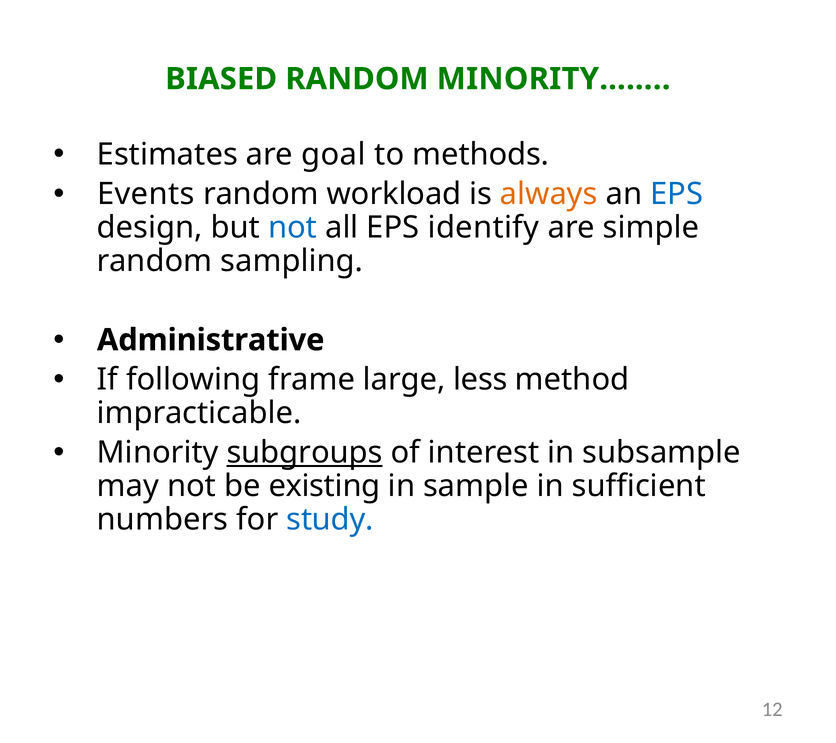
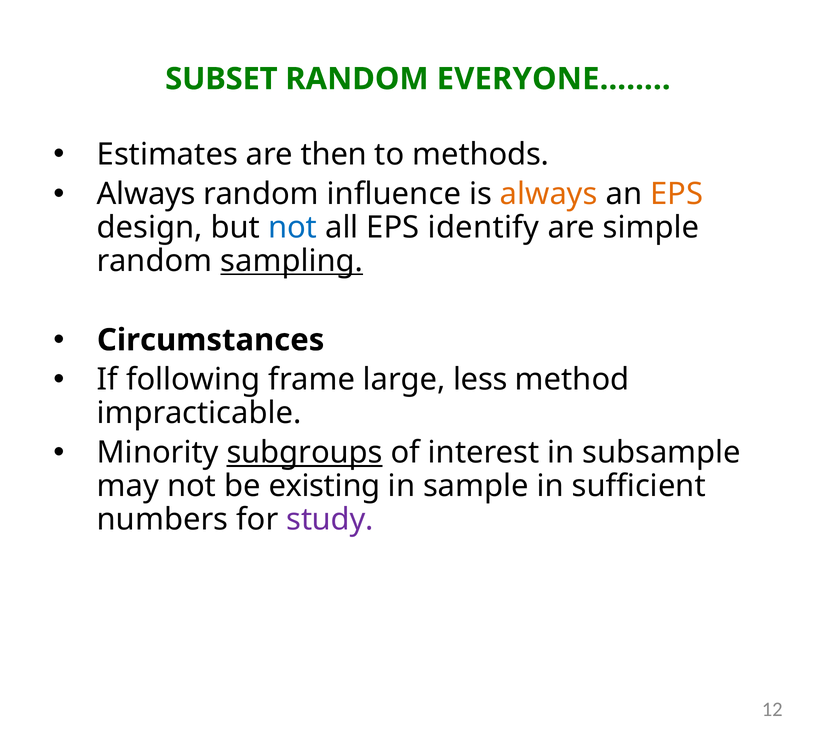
BIASED: BIASED -> SUBSET (221, 79)
MINORITY……: MINORITY…… -> EVERYONE…… (554, 79)
goal: goal -> then (334, 154)
Events: Events -> Always (146, 194)
workload: workload -> influence (394, 194)
EPS colour: blue -> orange (677, 194)
sampling underline: none -> present (292, 261)
Administrative: Administrative -> Circumstances (211, 340)
study colour: blue -> purple (330, 520)
